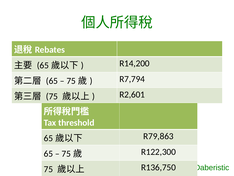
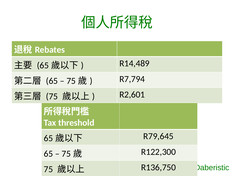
R14,200: R14,200 -> R14,489 (134, 63)
R79,863: R79,863 -> R79,645 (158, 136)
